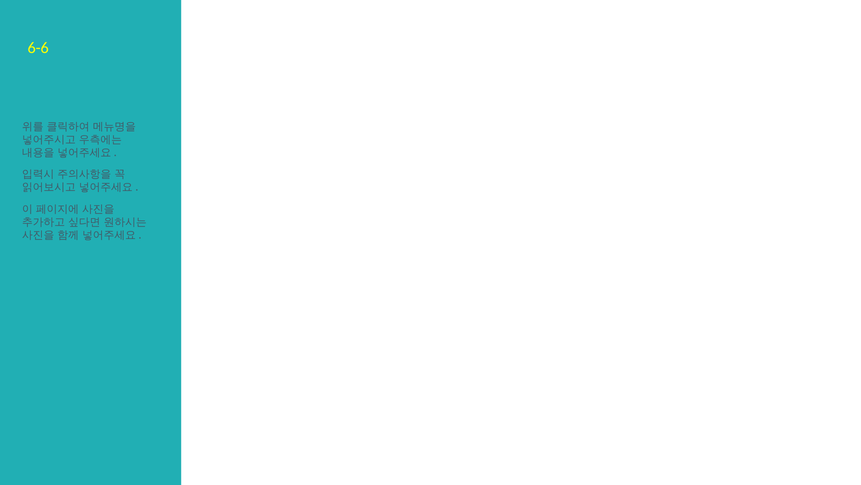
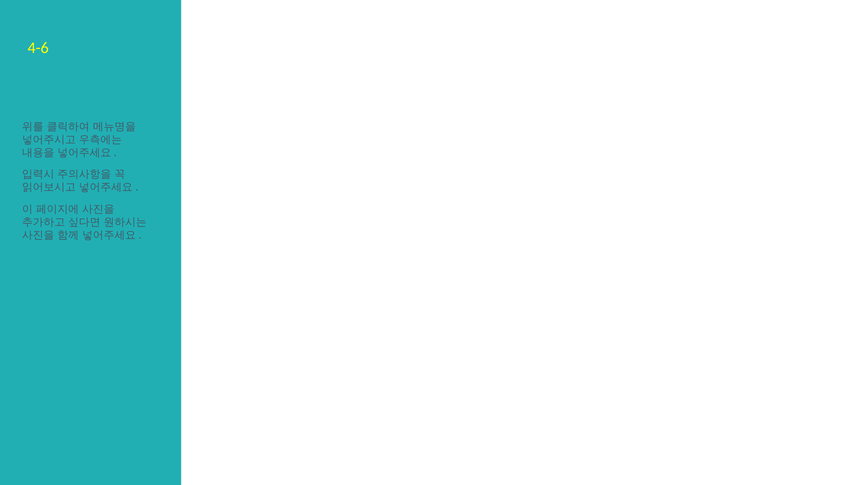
6-6: 6-6 -> 4-6 (38, 48)
